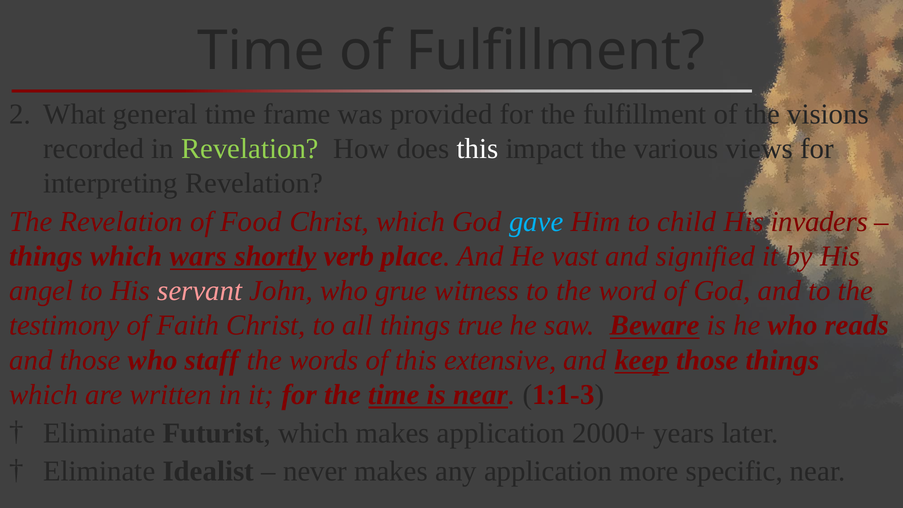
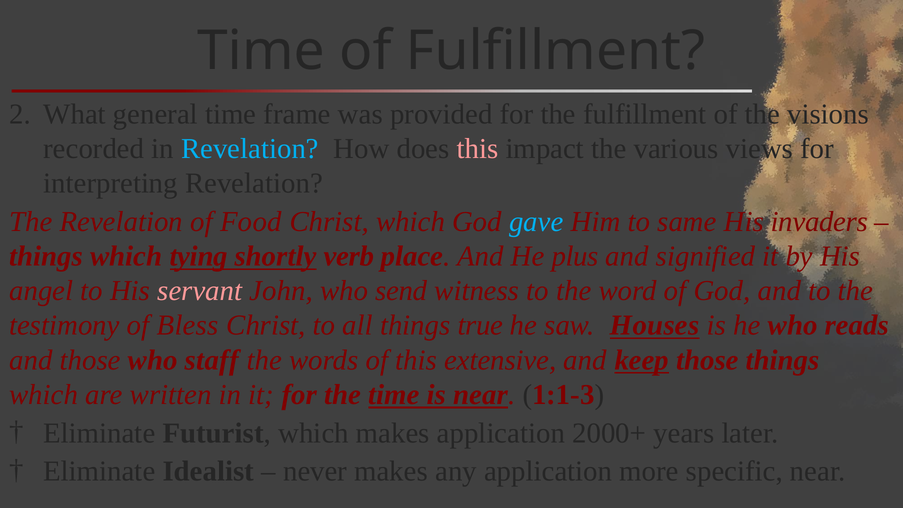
Revelation colour: light green -> light blue (250, 149)
this colour: white -> pink (477, 149)
child: child -> same (687, 222)
wars: wars -> tying (199, 256)
vast: vast -> plus (575, 256)
grue: grue -> send (401, 291)
Faith: Faith -> Bless (188, 325)
Beware: Beware -> Houses (655, 325)
